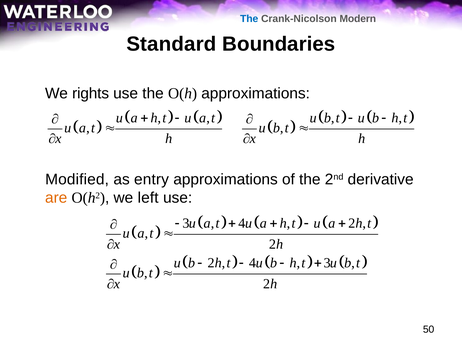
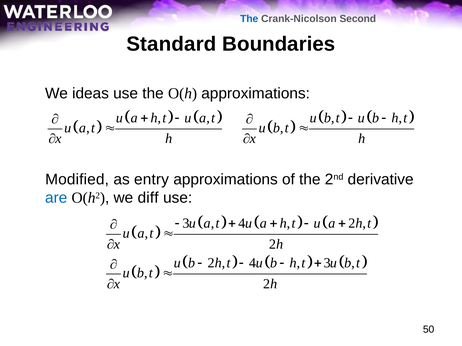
Modern: Modern -> Second (358, 19)
rights: rights -> ideas (91, 93)
are colour: orange -> blue (56, 198)
left: left -> diff (148, 198)
